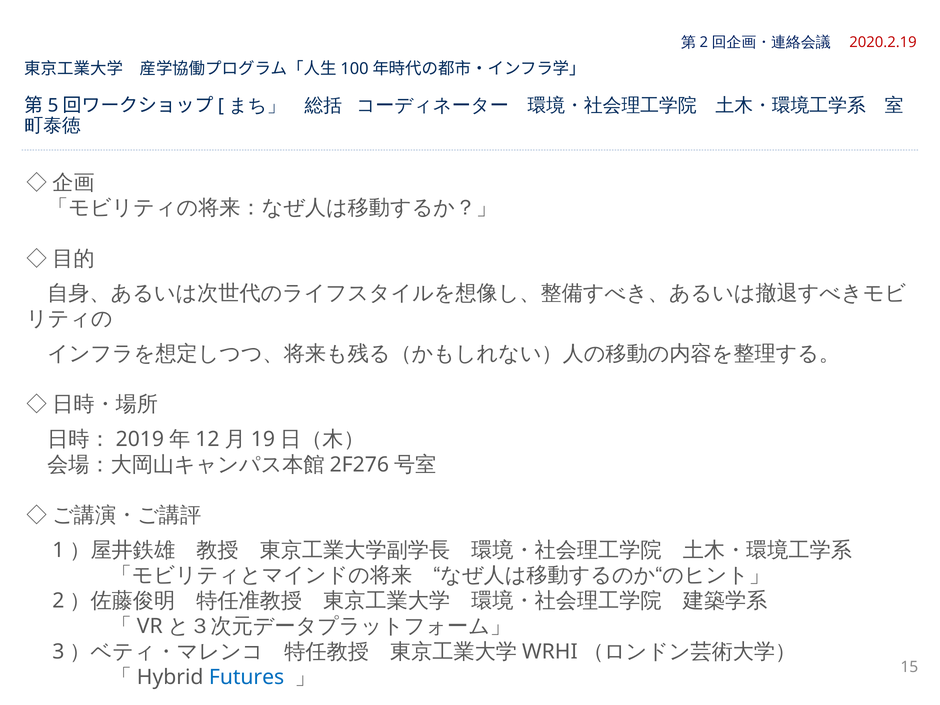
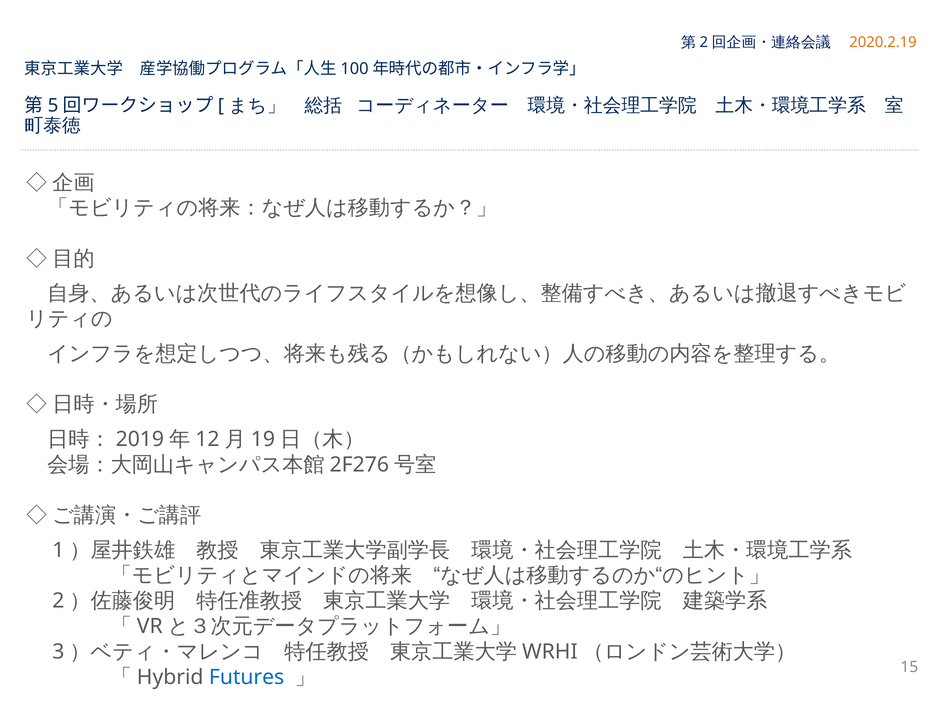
2020.2.19 colour: red -> orange (883, 42)
